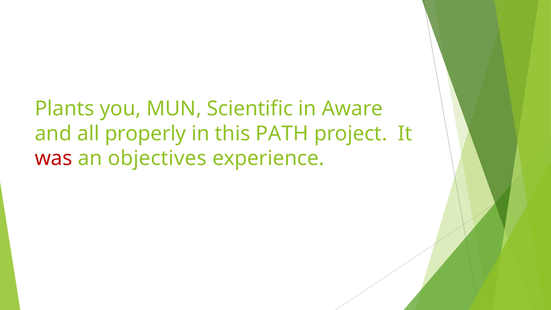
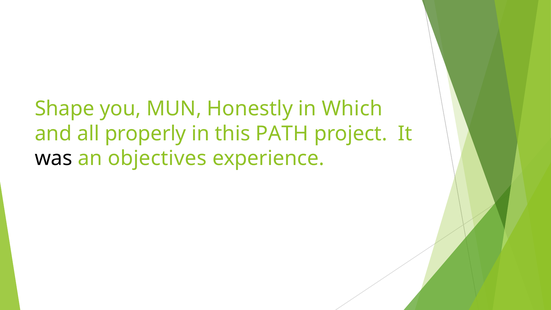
Plants: Plants -> Shape (65, 109)
Scientific: Scientific -> Honestly (250, 109)
Aware: Aware -> Which (352, 109)
was colour: red -> black (54, 158)
